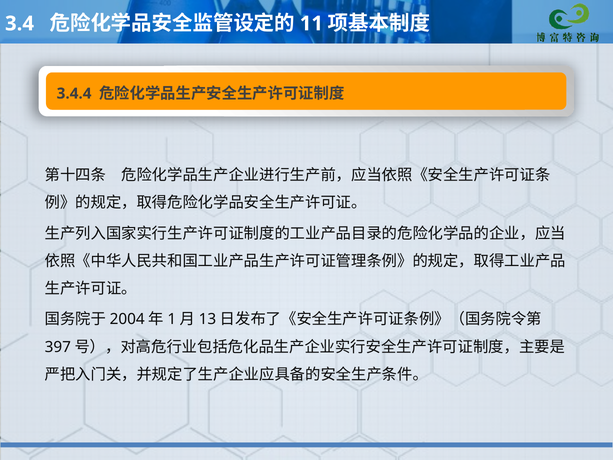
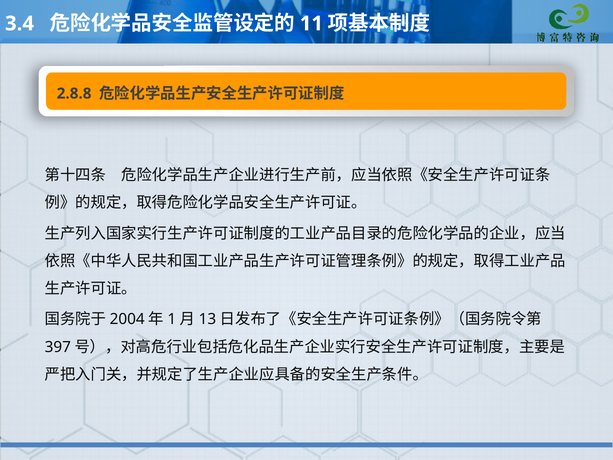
3.4.4: 3.4.4 -> 2.8.8 (74, 93)
